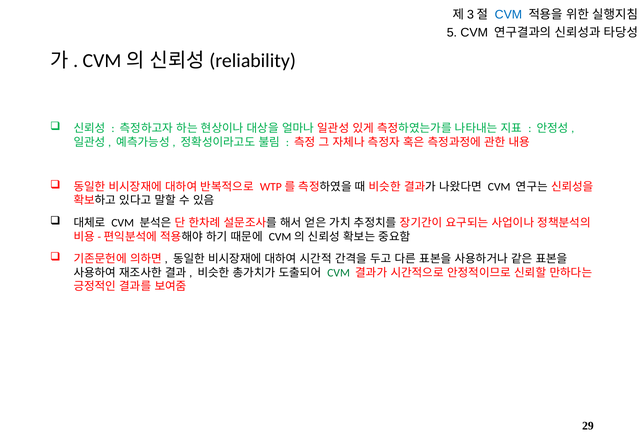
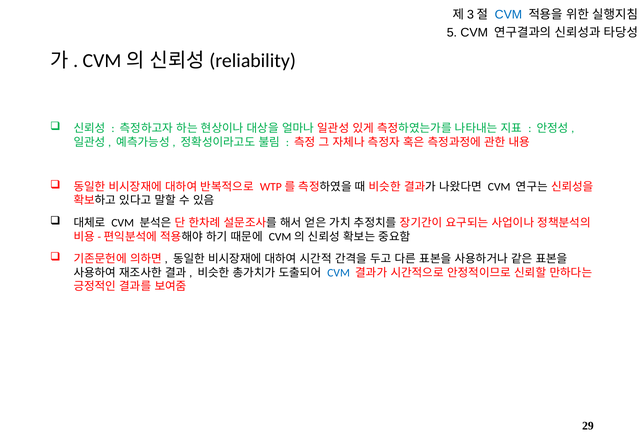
CVM colour: green -> blue (339, 273)
